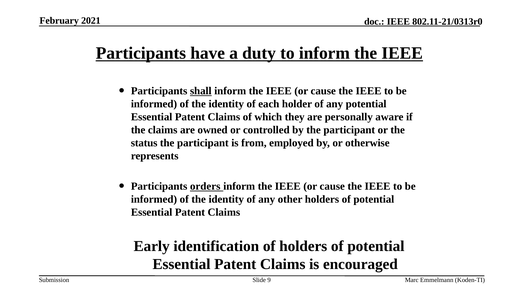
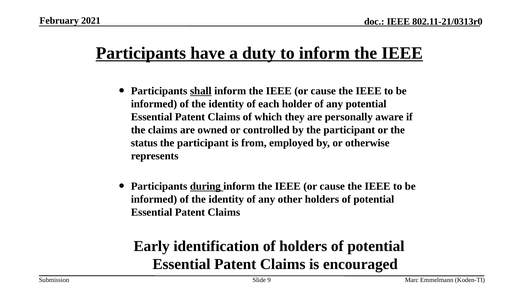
orders: orders -> during (205, 186)
